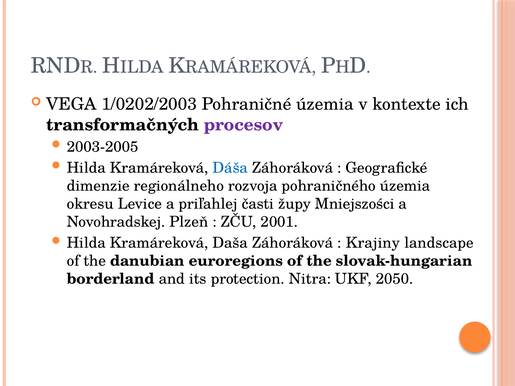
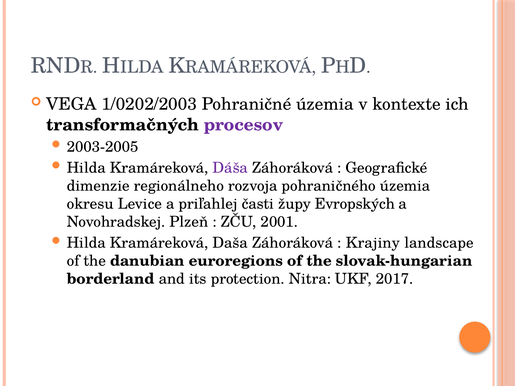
Dáša colour: blue -> purple (230, 168)
Mniejszości: Mniejszości -> Evropských (355, 204)
2050: 2050 -> 2017 (395, 279)
